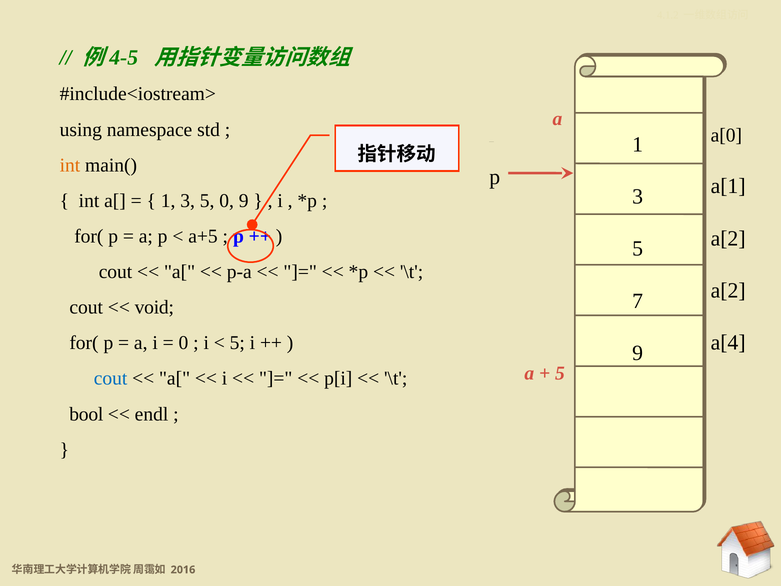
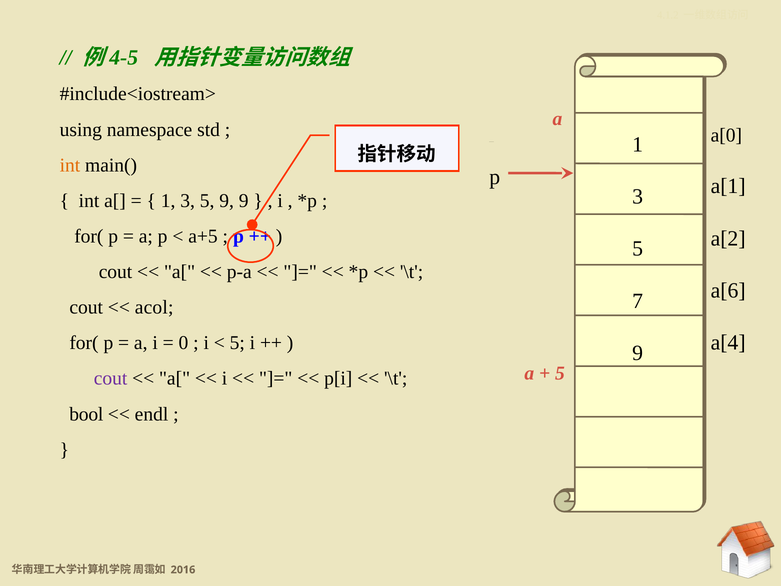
5 0: 0 -> 9 (227, 201)
a[2: a[2 -> a[6 (728, 290)
void: void -> acol (154, 307)
cout colour: blue -> purple (111, 378)
